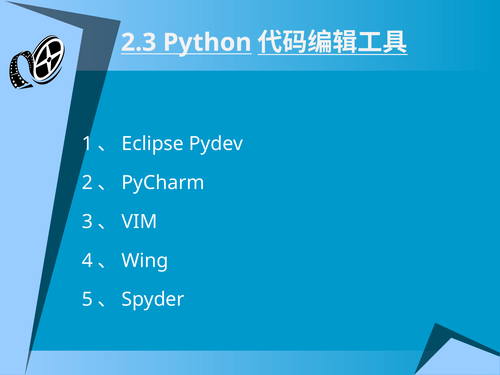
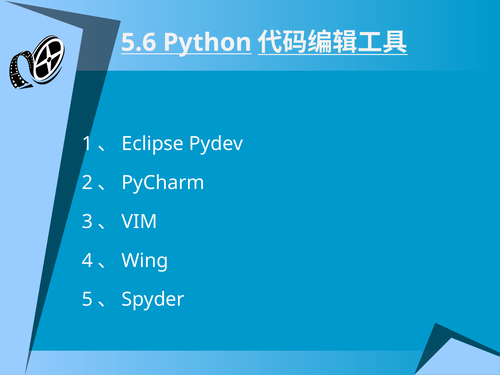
2.3: 2.3 -> 5.6 (139, 42)
